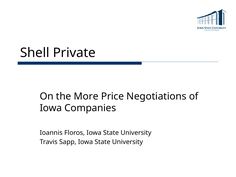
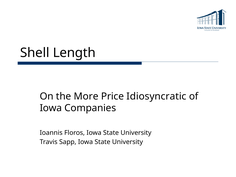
Private: Private -> Length (74, 53)
Negotiations: Negotiations -> Idiosyncratic (156, 96)
